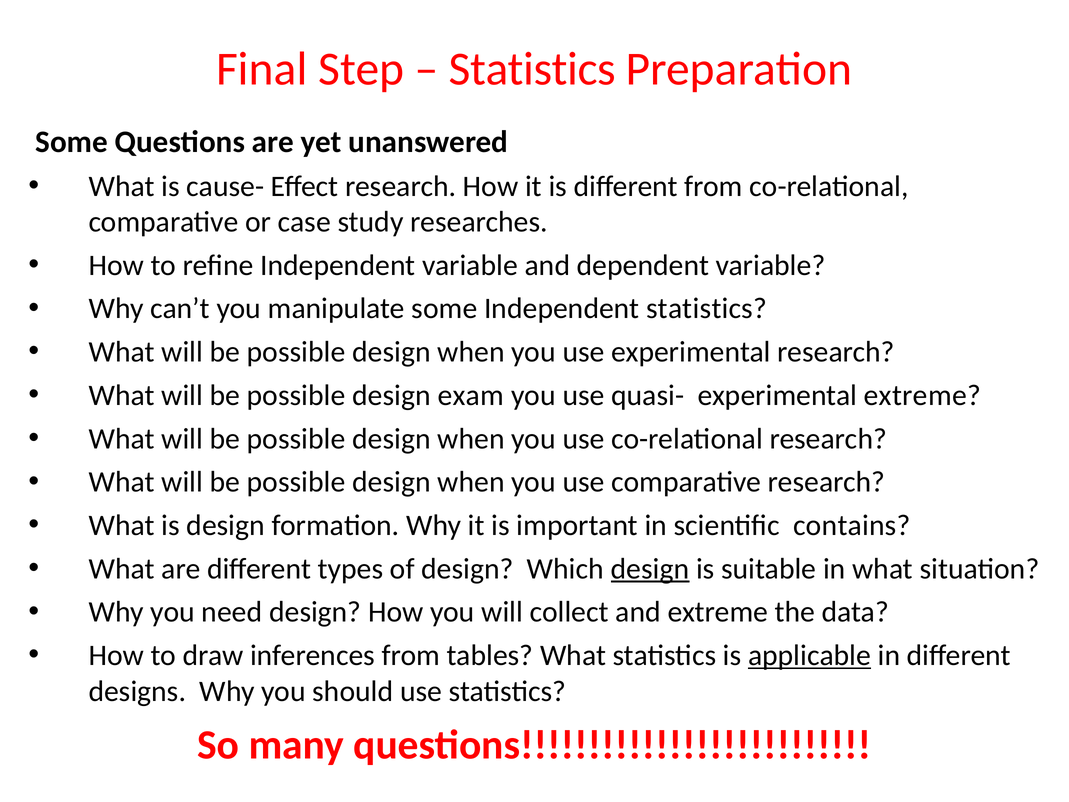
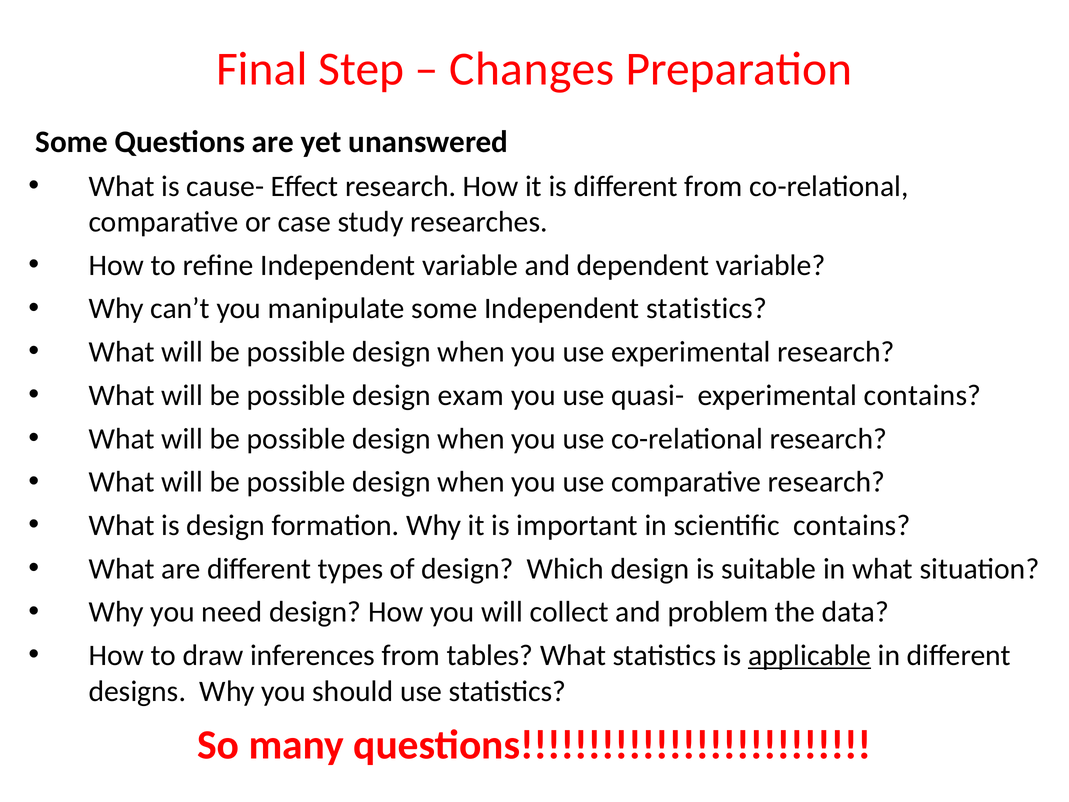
Statistics: Statistics -> Changes (532, 69)
experimental extreme: extreme -> contains (922, 395)
design underline: present -> none (650, 569)
and extreme: extreme -> problem (718, 612)
